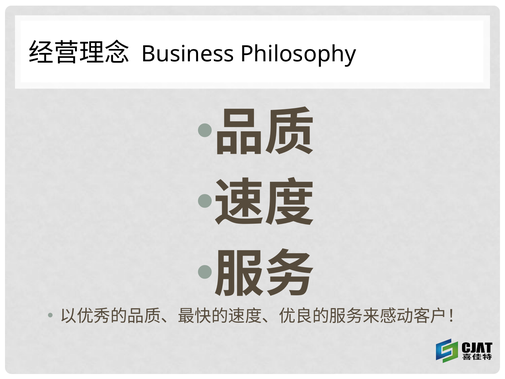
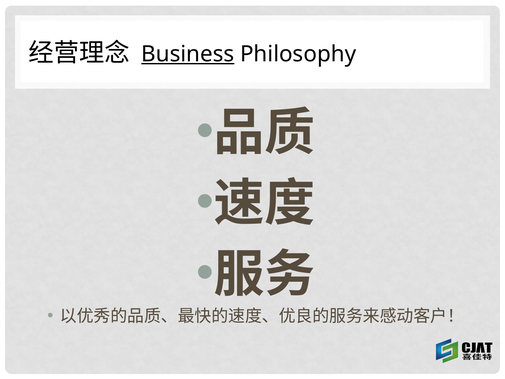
Business underline: none -> present (188, 54)
